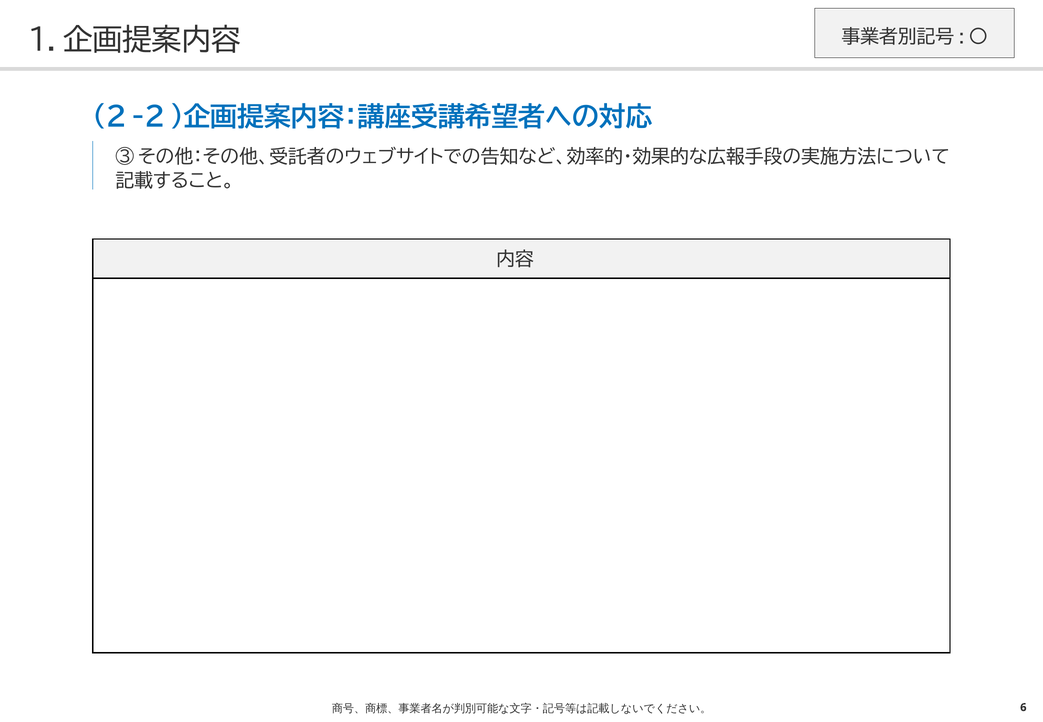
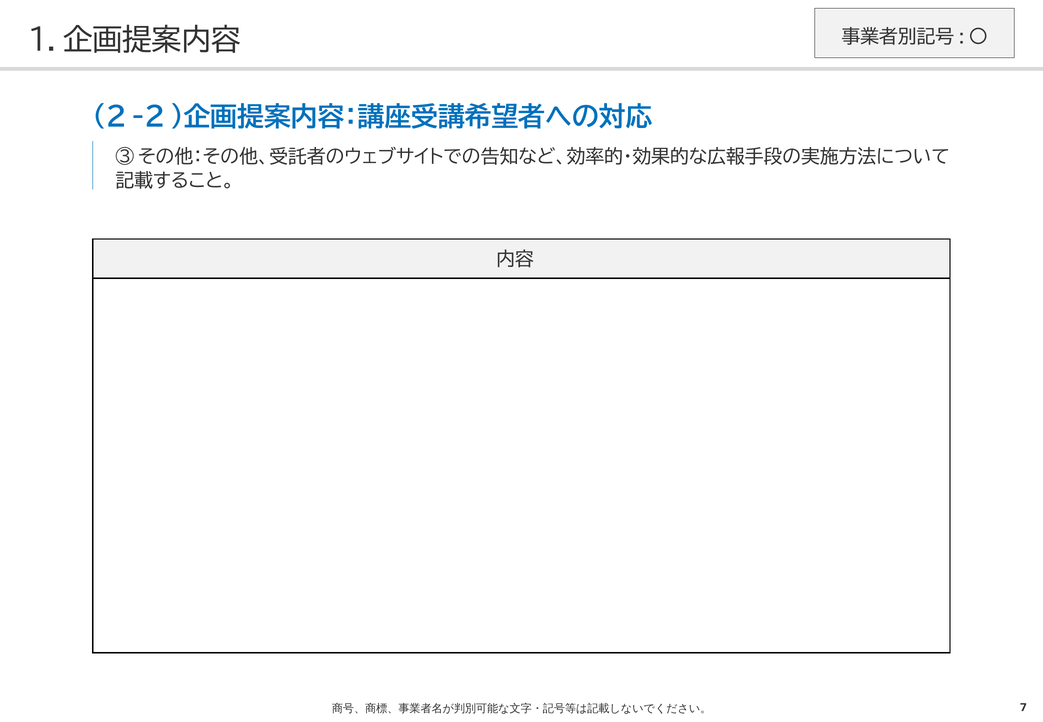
6: 6 -> 7 (1023, 707)
